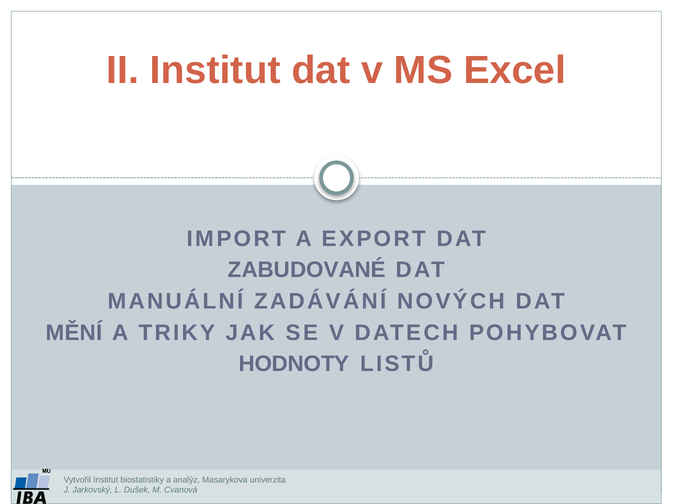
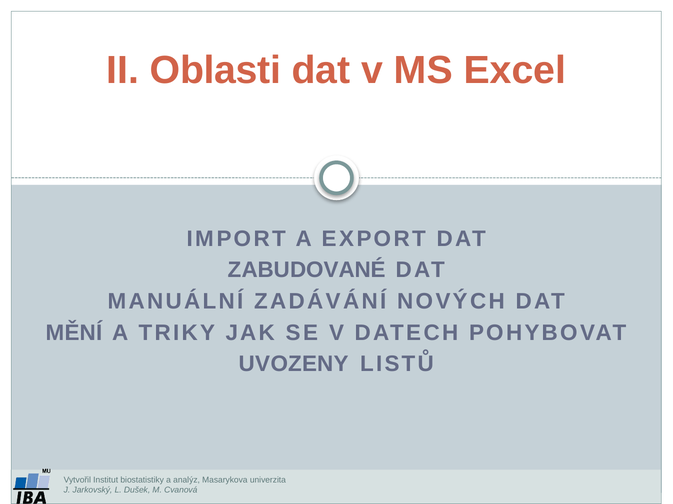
II Institut: Institut -> Oblasti (215, 71)
HODNOTY: HODNOTY -> UVOZENY (294, 365)
